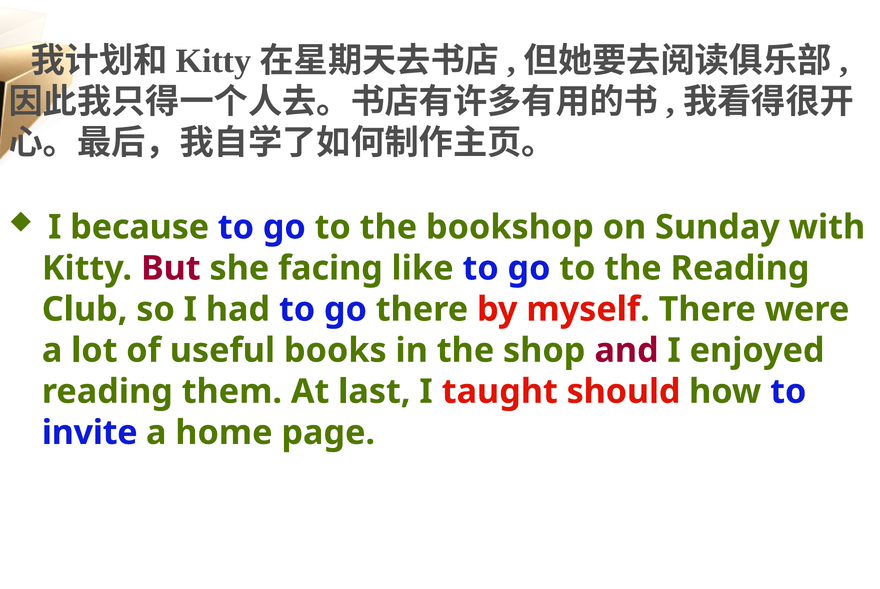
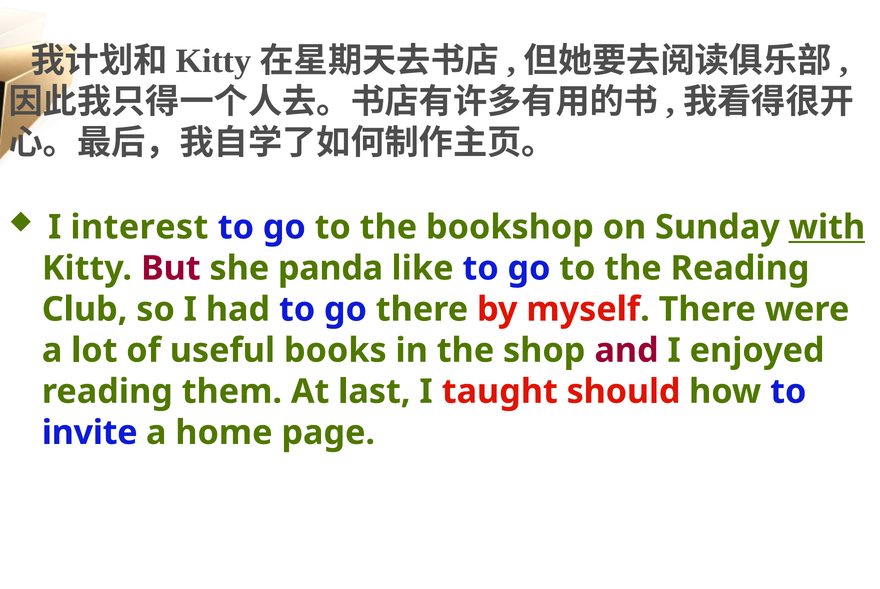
because: because -> interest (139, 227)
with underline: none -> present (827, 227)
facing: facing -> panda (331, 268)
